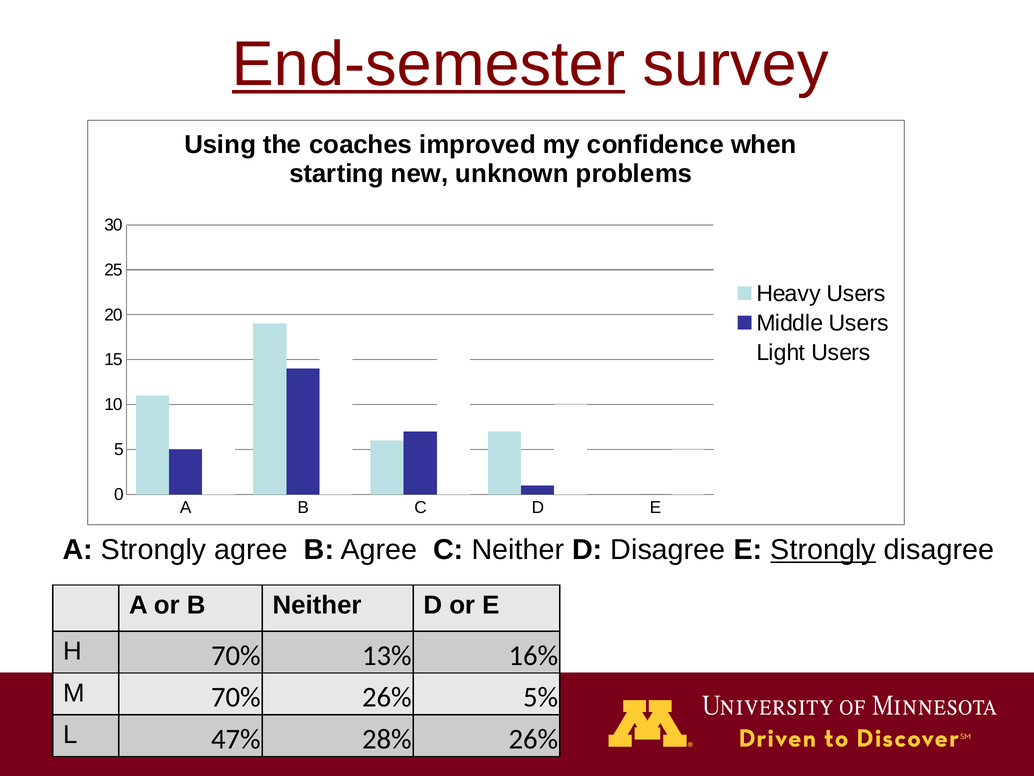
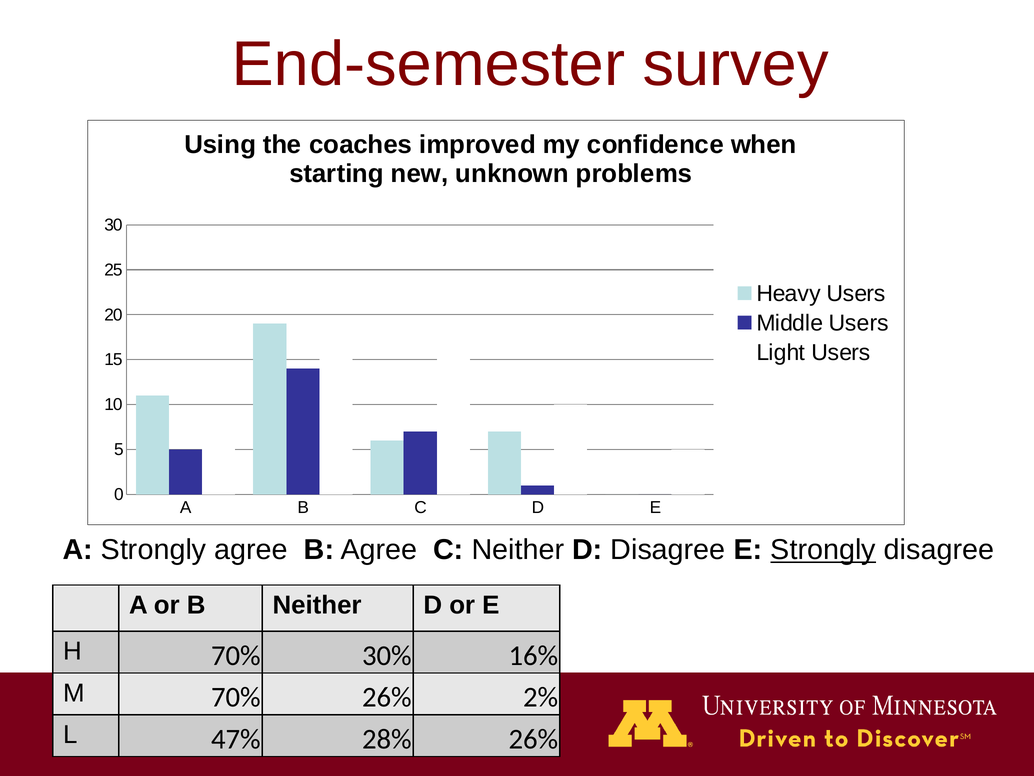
End-semester underline: present -> none (428, 65)
13%: 13% -> 30% (387, 655)
5%: 5% -> 2% (541, 697)
